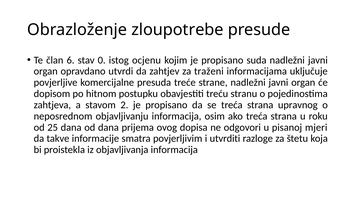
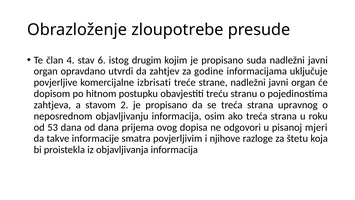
6: 6 -> 4 (71, 60)
0: 0 -> 6 (102, 60)
ocjenu: ocjenu -> drugim (147, 60)
traženi: traženi -> godine (209, 71)
presuda: presuda -> izbrisati (154, 82)
25: 25 -> 53 (53, 127)
utvrditi: utvrditi -> njihove (225, 138)
